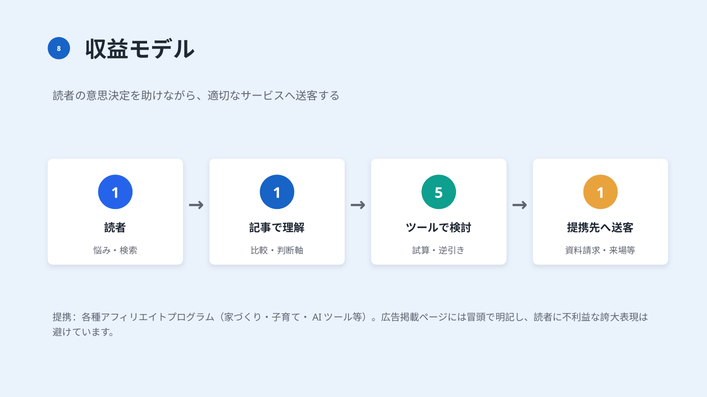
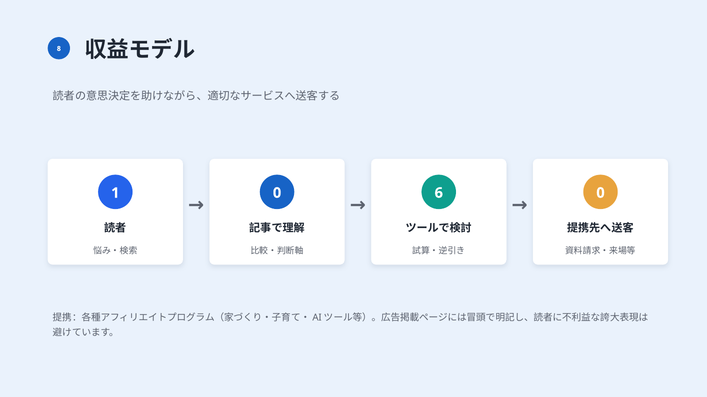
1: 1 -> 0 (277, 193)
5: 5 -> 6 (439, 193)
1: 1 -> 0 (601, 193)
